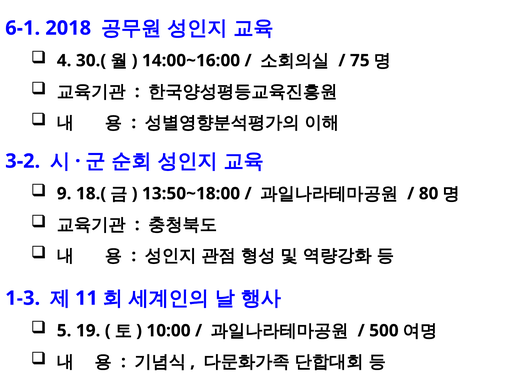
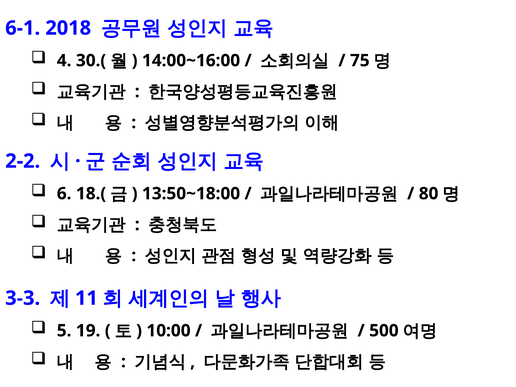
3-2: 3-2 -> 2-2 (23, 161)
9: 9 -> 6 (64, 194)
1-3: 1-3 -> 3-3 (23, 298)
